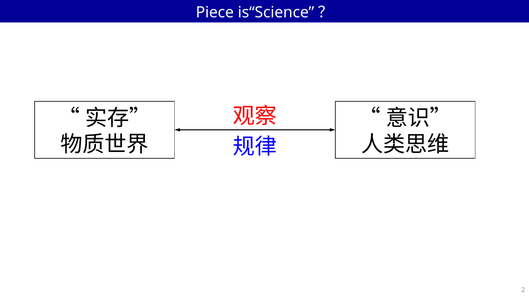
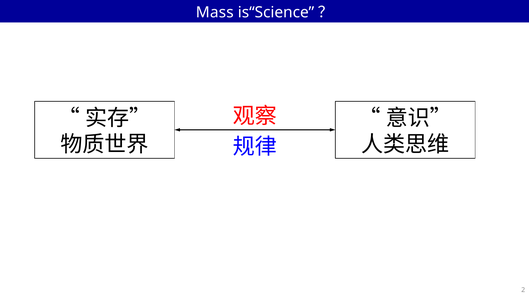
Piece: Piece -> Mass (215, 12)
